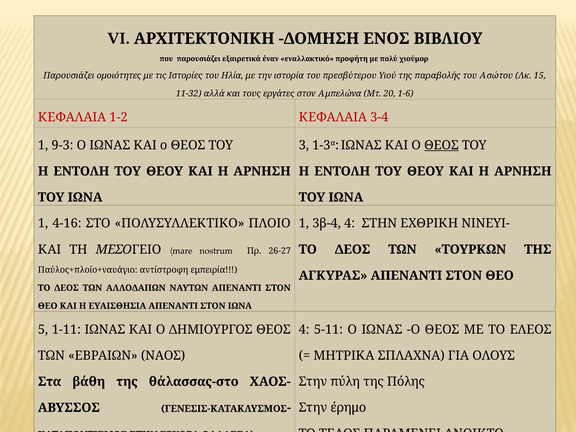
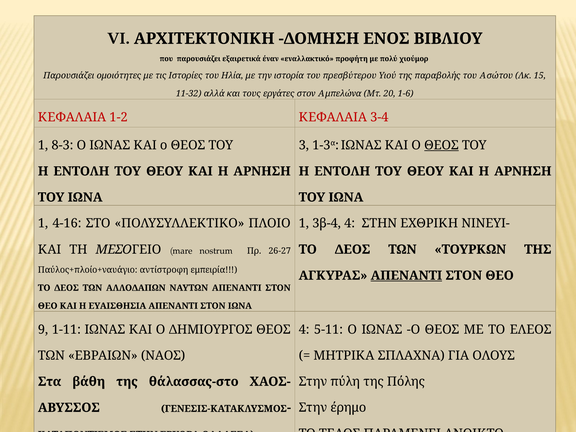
9-3: 9-3 -> 8-3 (62, 145)
ΑΠΕΝΑΝΤΙ underline: none -> present (406, 276)
5: 5 -> 9 (43, 329)
